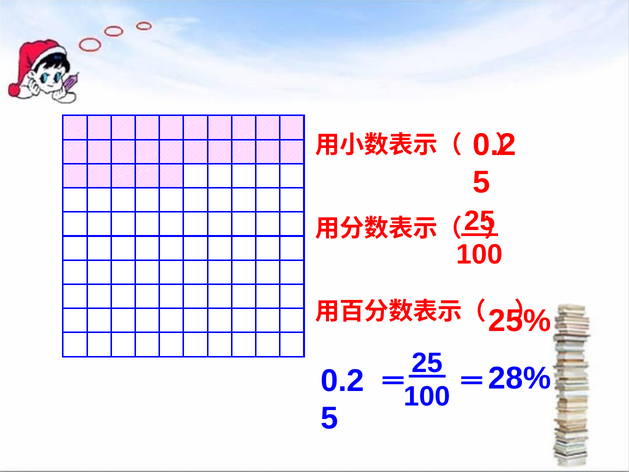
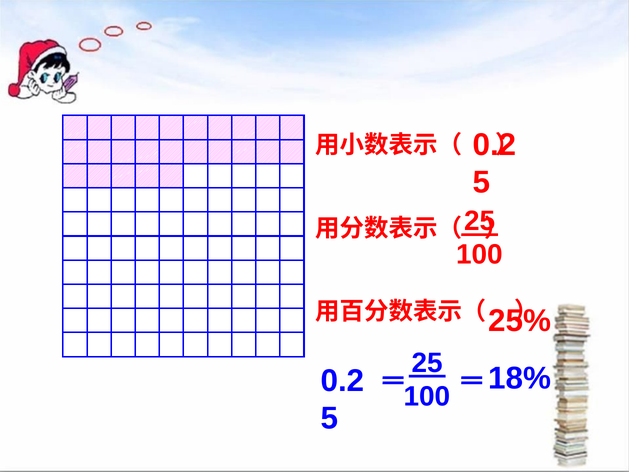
28%: 28% -> 18% (520, 378)
